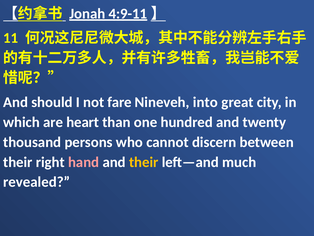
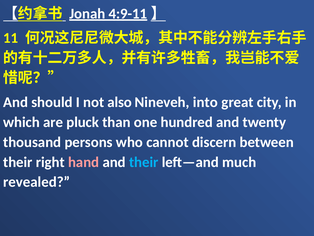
fare: fare -> also (120, 102)
heart: heart -> pluck (83, 122)
their colour: yellow -> light blue (144, 162)
